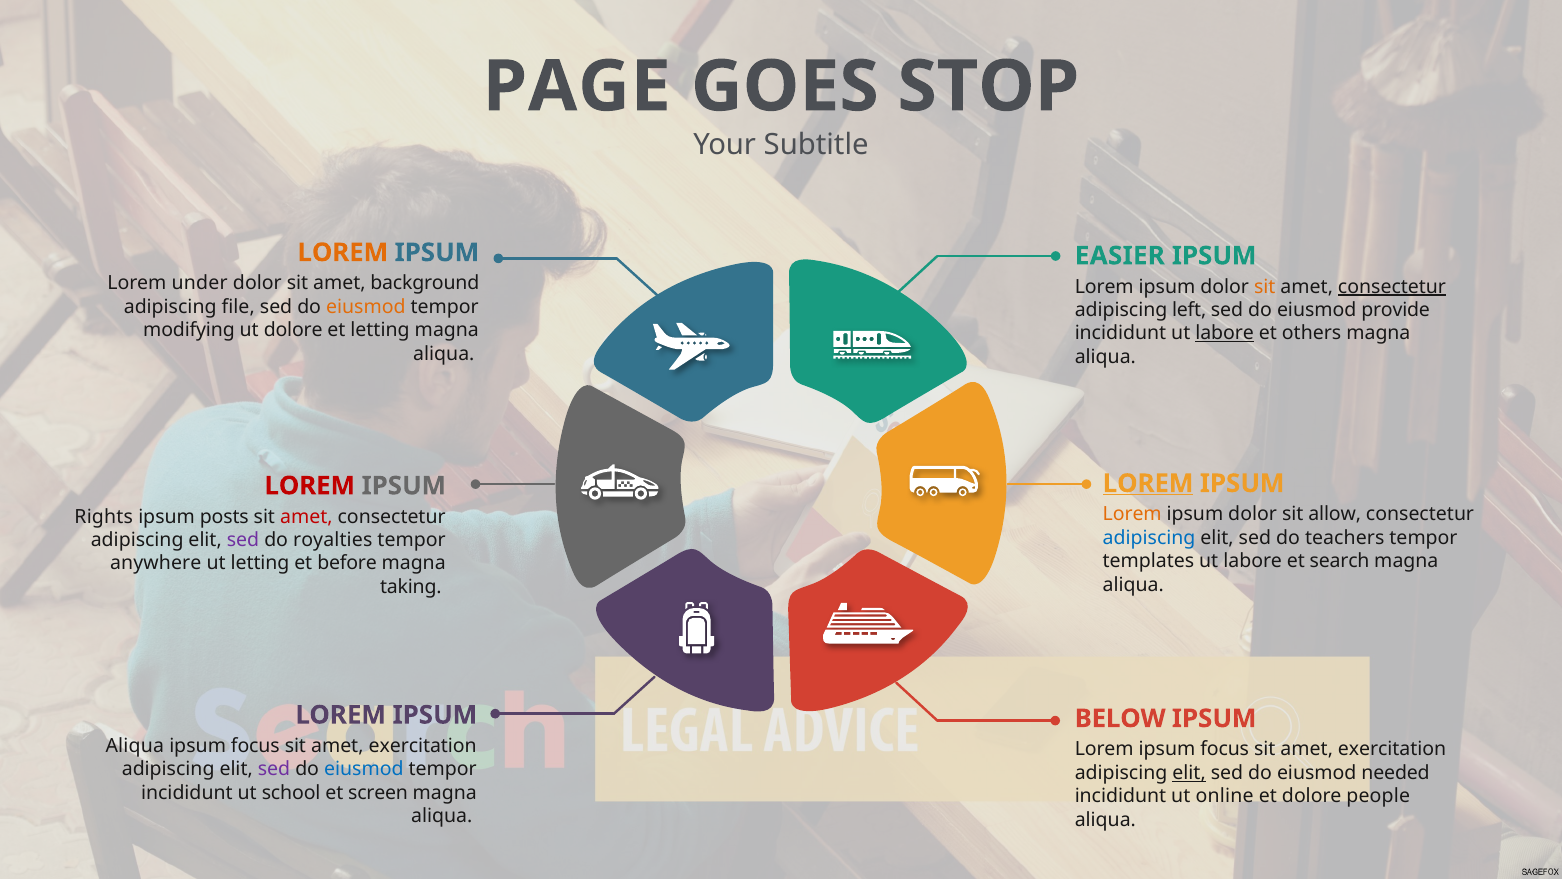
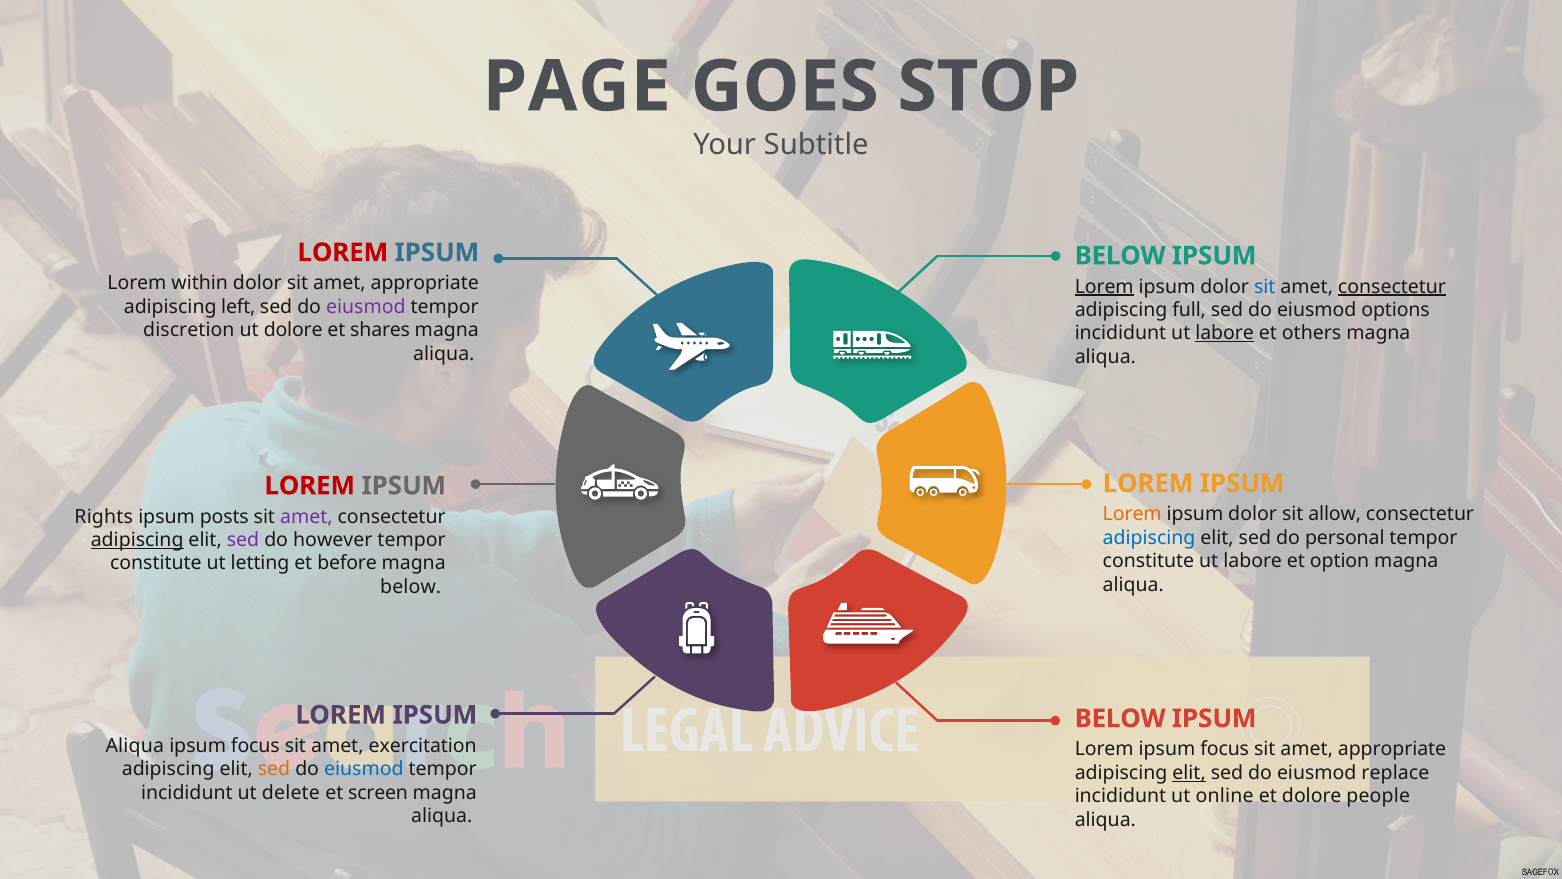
LOREM colour: orange -> red (343, 252)
EASIER: EASIER -> BELOW (1120, 256)
under: under -> within (200, 283)
dolor sit amet background: background -> appropriate (425, 283)
Lorem underline: none -> present (1104, 286)
sit colour: orange -> blue (1265, 286)
file: file -> left (238, 307)
eiusmod colour: orange -> purple (366, 307)
left: left -> full (1189, 310)
provide: provide -> options (1396, 310)
modifying: modifying -> discretion (189, 330)
et letting: letting -> shares (380, 330)
LOREM underline: present -> none (1148, 483)
amet colour: red -> purple (306, 516)
teachers: teachers -> personal (1345, 537)
adipiscing underline: none -> present (137, 540)
royalties: royalties -> however (333, 540)
templates: templates -> constitute (1148, 561)
search: search -> option (1340, 561)
anywhere: anywhere -> constitute (156, 563)
taking: taking -> below (411, 587)
exercitation: exercitation -> appropriate (1392, 749)
sed colour: purple -> orange (274, 769)
needed: needed -> replace (1395, 772)
school: school -> delete (291, 792)
